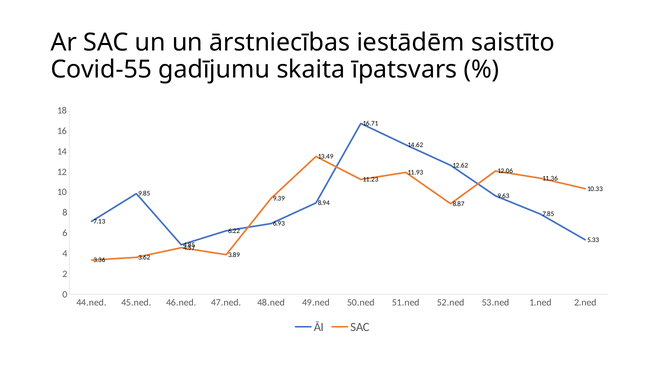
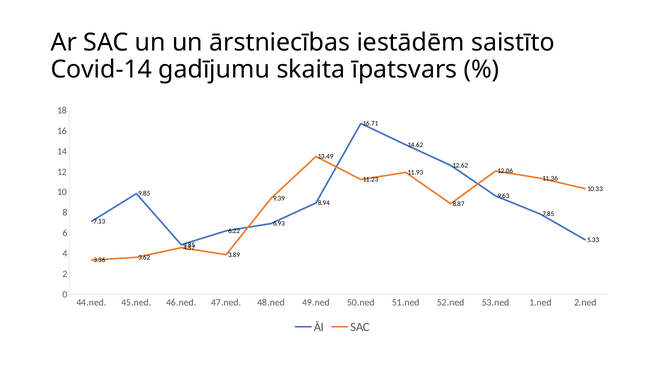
Covid-55: Covid-55 -> Covid-14 (101, 69)
